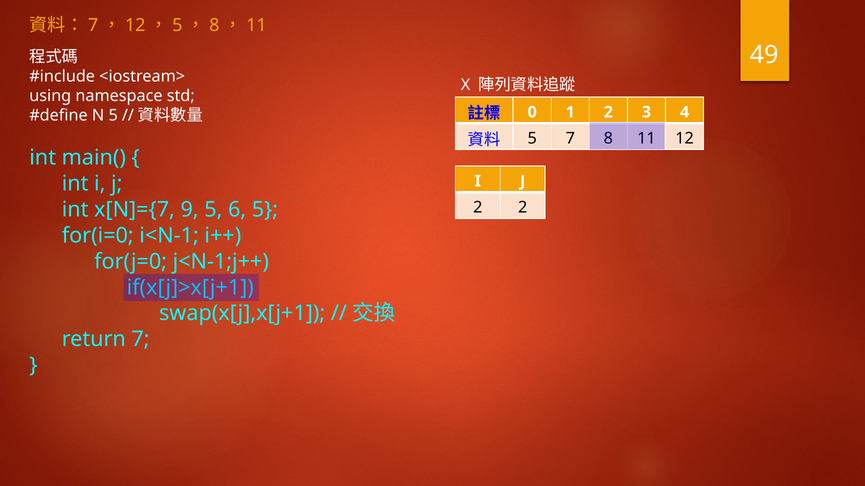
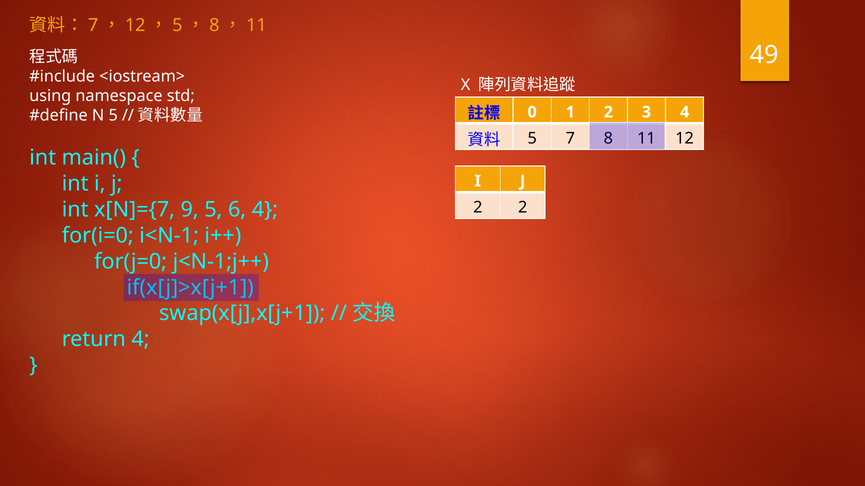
6 5: 5 -> 4 (265, 210)
return 7: 7 -> 4 (141, 340)
